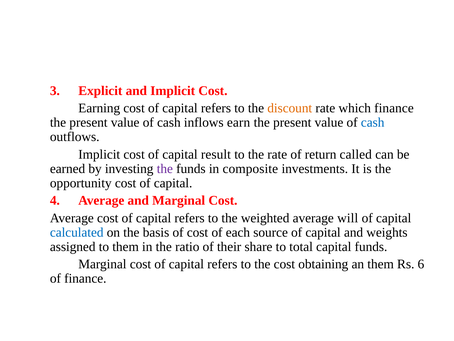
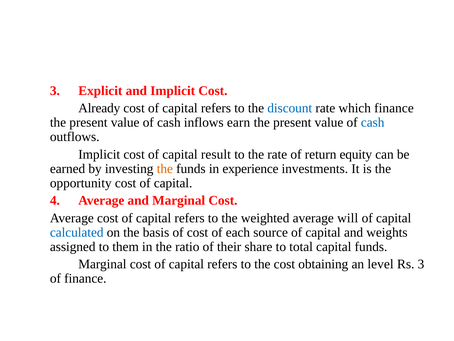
Earning: Earning -> Already (99, 108)
discount colour: orange -> blue (290, 108)
called: called -> equity (356, 154)
the colour: purple -> orange (165, 168)
composite: composite -> experience (250, 168)
an them: them -> level (381, 264)
Rs 6: 6 -> 3 (421, 264)
